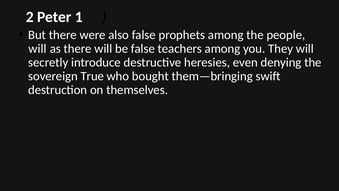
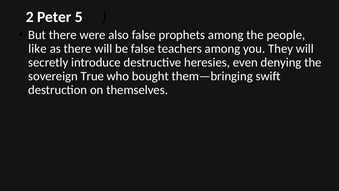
1: 1 -> 5 (79, 17)
will: will -> like (37, 49)
